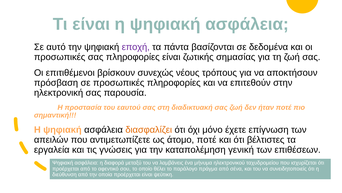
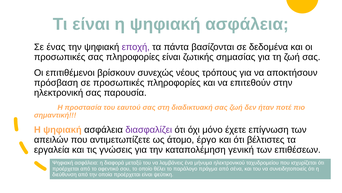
αυτό: αυτό -> ένας (56, 47)
διασφαλίζει colour: orange -> purple (149, 129)
άτομο ποτέ: ποτέ -> έργο (207, 139)
